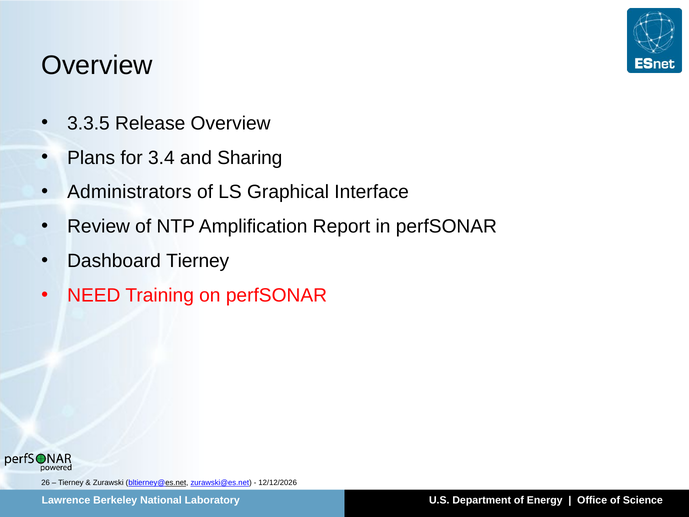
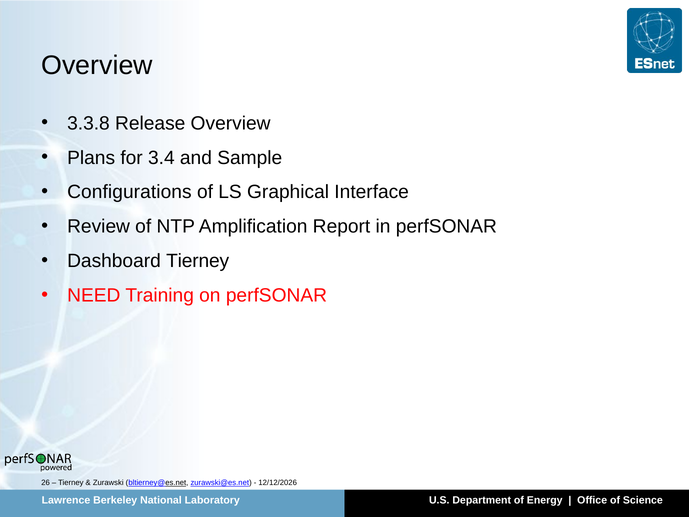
3.3.5: 3.3.5 -> 3.3.8 (88, 123)
Sharing: Sharing -> Sample (250, 158)
Administrators: Administrators -> Configurations (129, 192)
